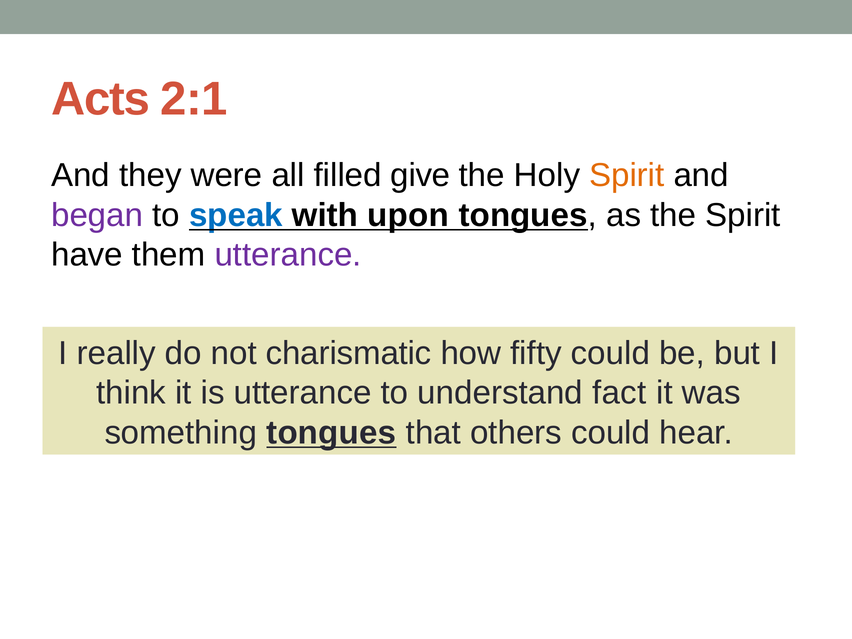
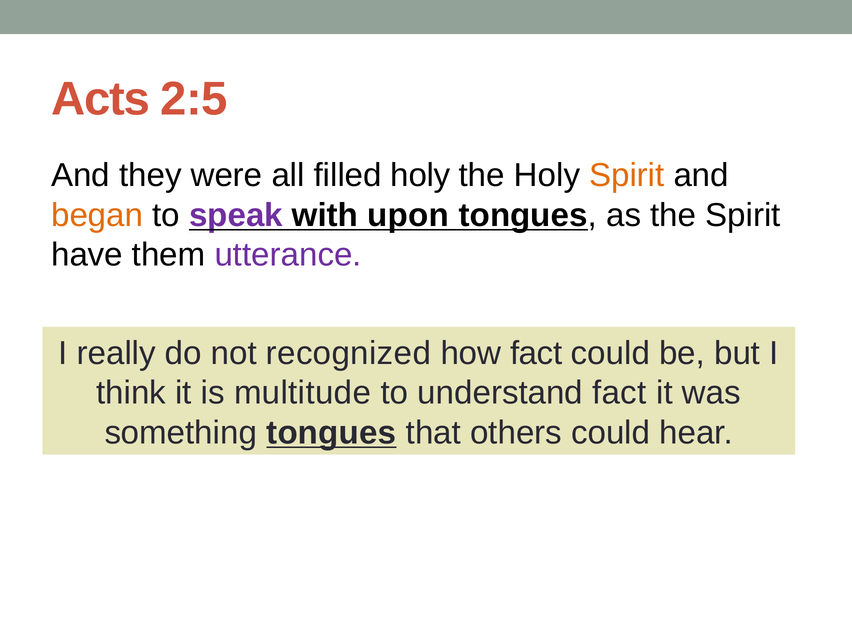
2:1: 2:1 -> 2:5 (194, 99)
filled give: give -> holy (420, 175)
began colour: purple -> orange (97, 215)
speak colour: blue -> purple (236, 215)
charismatic: charismatic -> recognized (348, 353)
how fifty: fifty -> fact (536, 353)
is utterance: utterance -> multitude (303, 393)
